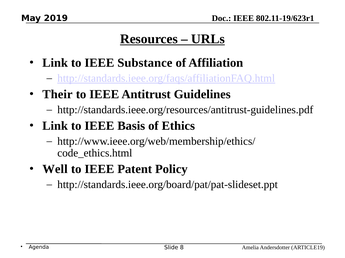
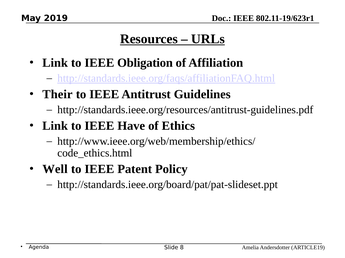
Substance: Substance -> Obligation (145, 63)
Basis: Basis -> Have (131, 126)
